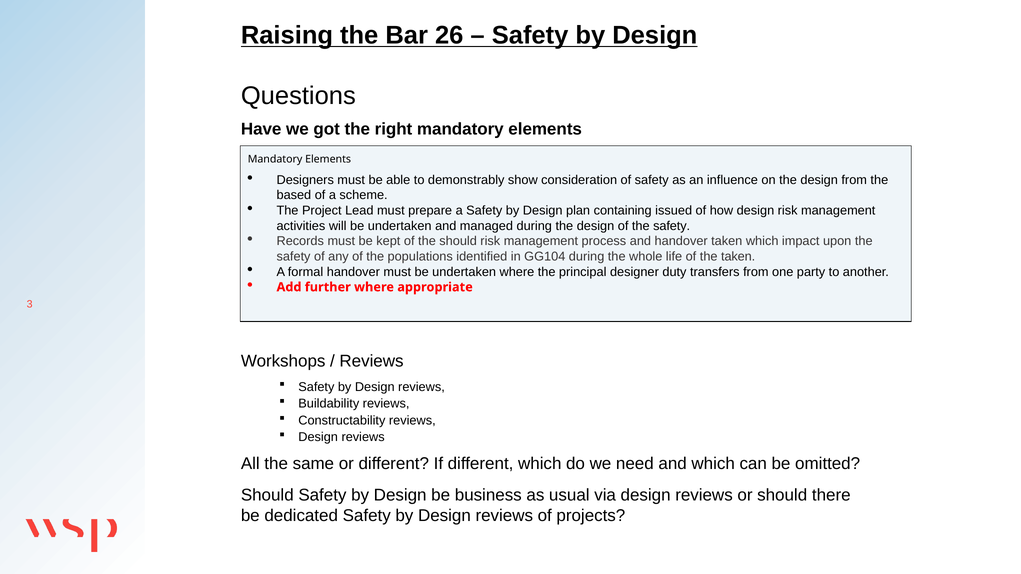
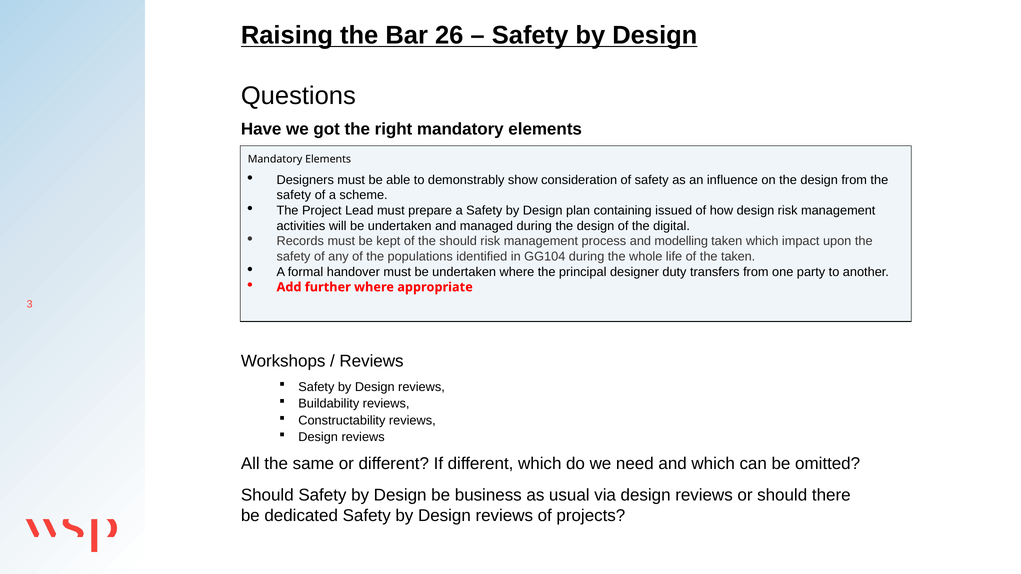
based: based -> safety (294, 195)
of the safety: safety -> digital (672, 226)
and handover: handover -> modelling (681, 241)
